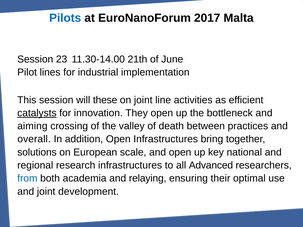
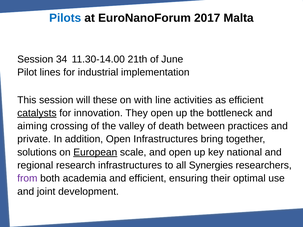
23: 23 -> 34 (62, 59)
on joint: joint -> with (143, 100)
overall: overall -> private (34, 139)
European underline: none -> present (95, 152)
Advanced: Advanced -> Synergies (211, 165)
from colour: blue -> purple (27, 179)
and relaying: relaying -> efficient (148, 179)
